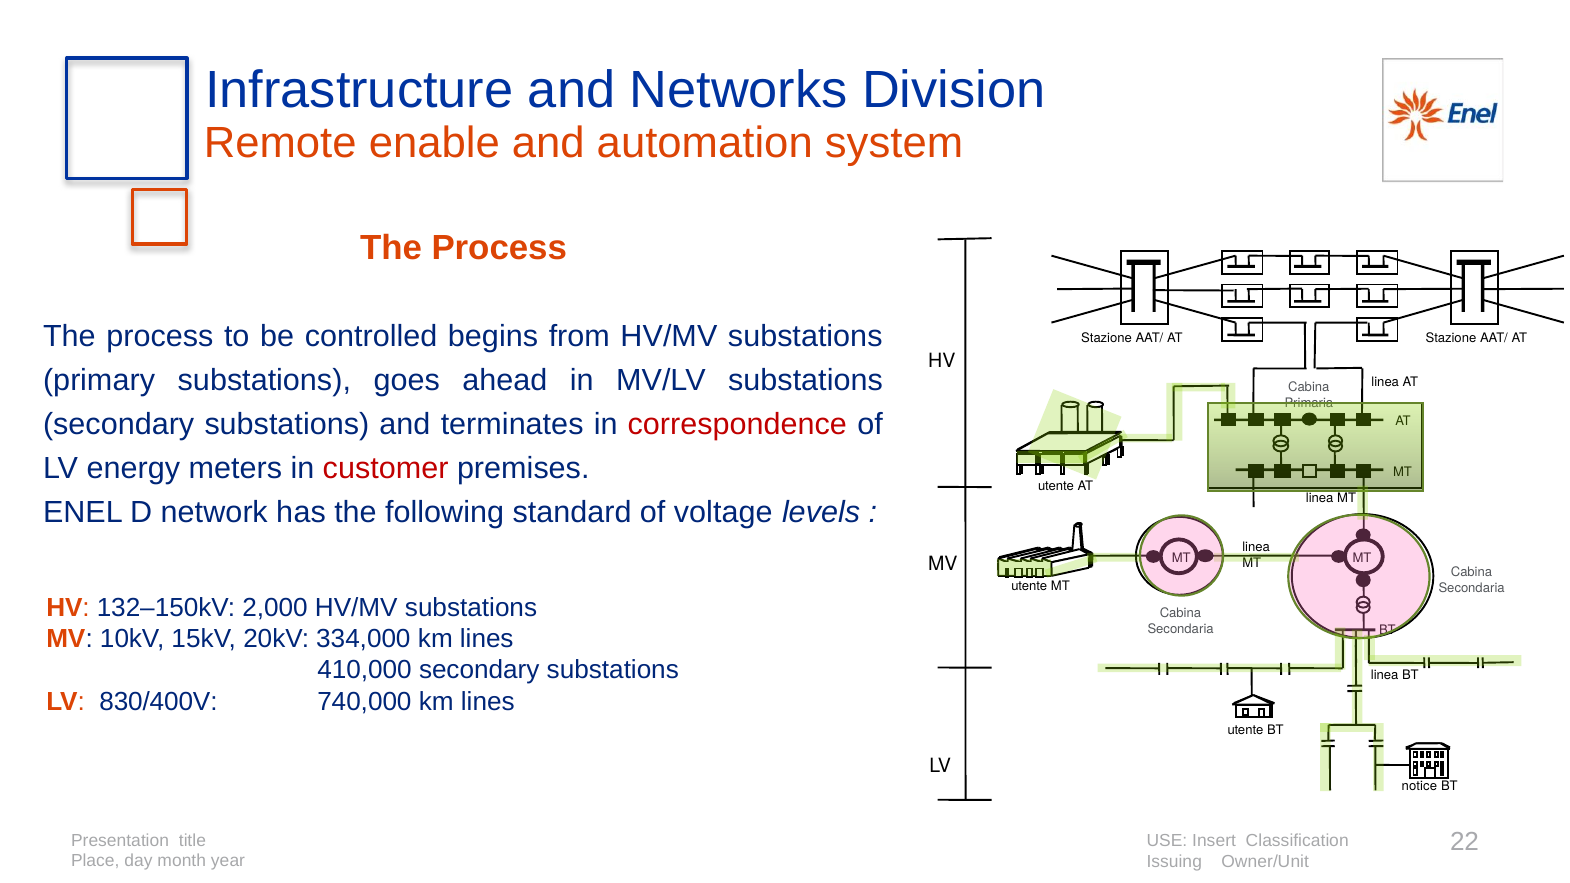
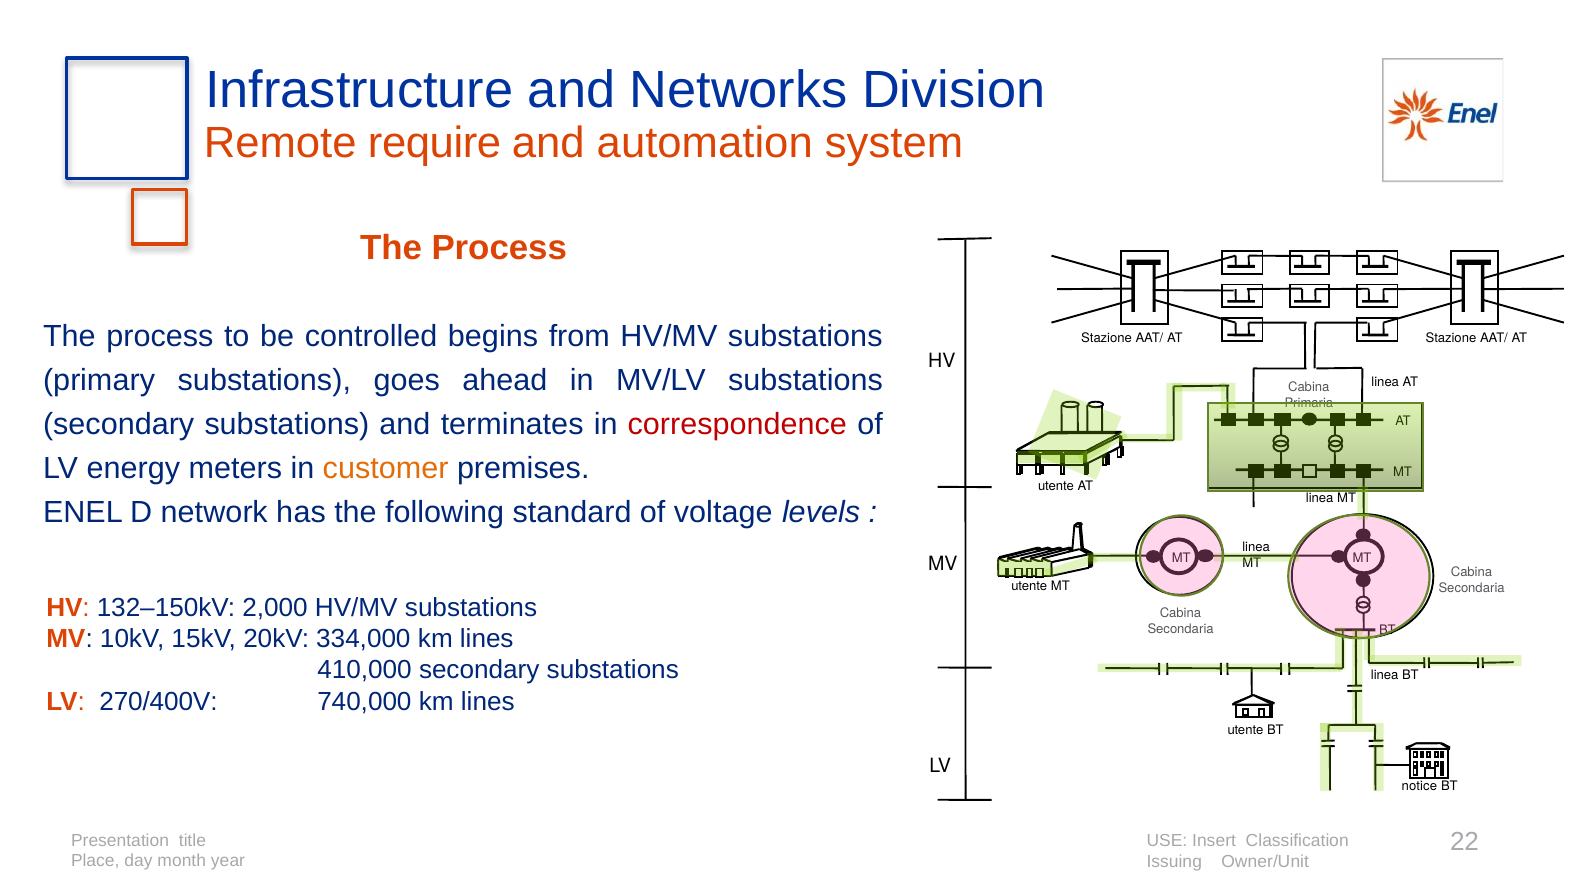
enable: enable -> require (435, 143)
customer colour: red -> orange (386, 468)
830/400V: 830/400V -> 270/400V (158, 702)
